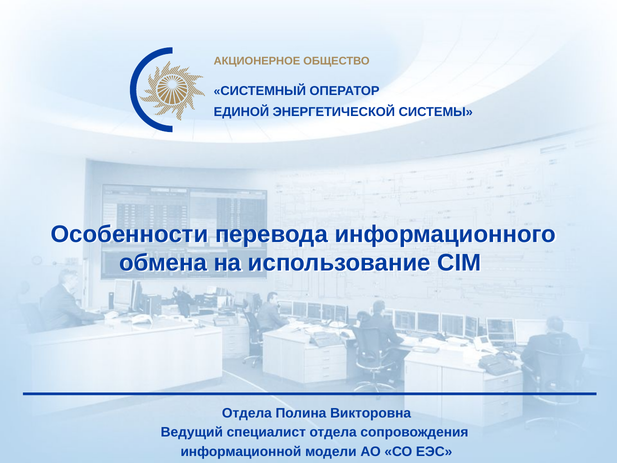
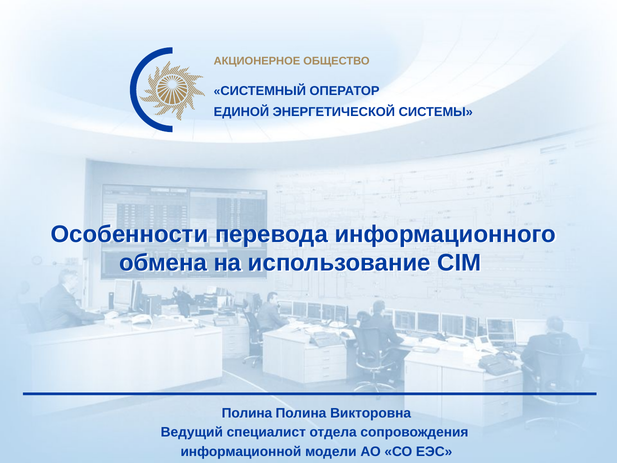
Отдела: Отдела -> Полина (247, 413)
